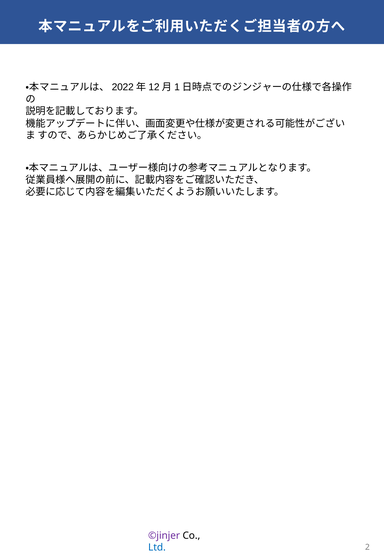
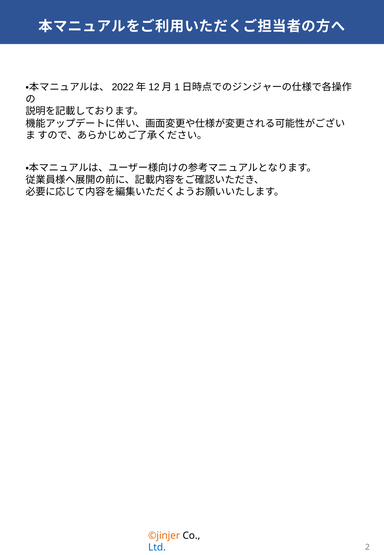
©jinjer colour: purple -> orange (164, 536)
